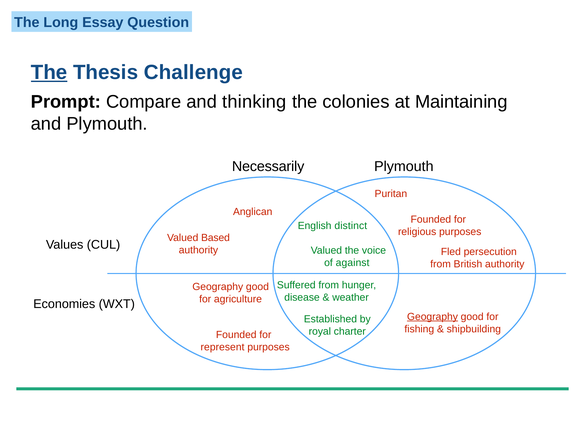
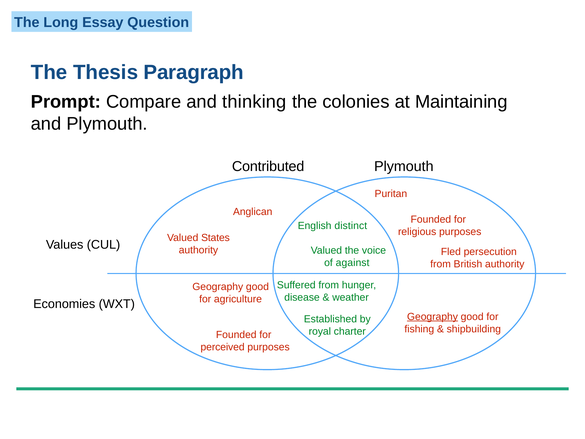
The underline: present -> none (49, 72)
Challenge: Challenge -> Paragraph (194, 72)
Necessarily: Necessarily -> Contributed (268, 166)
Based: Based -> States (215, 238)
represent: represent -> perceived (223, 347)
